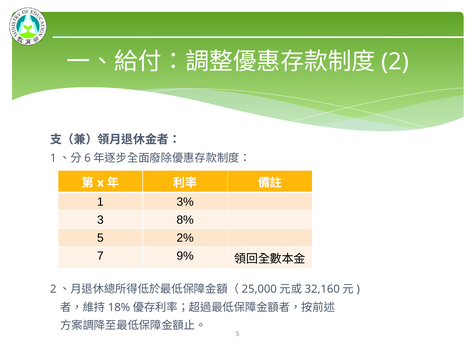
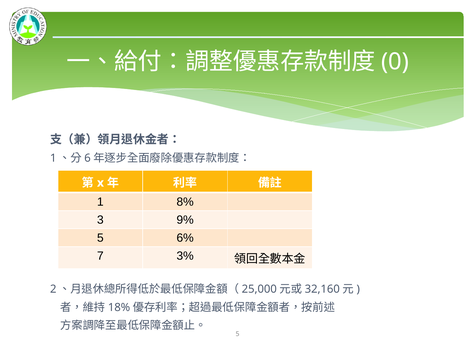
2: 2 -> 0 (395, 62)
3%: 3% -> 8% (185, 202)
8%: 8% -> 9% (185, 220)
2%: 2% -> 6% (185, 238)
9%: 9% -> 3% (185, 256)
